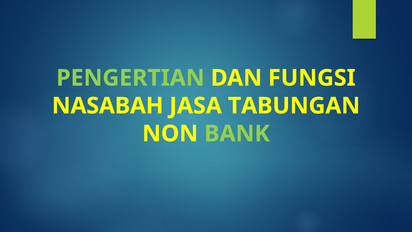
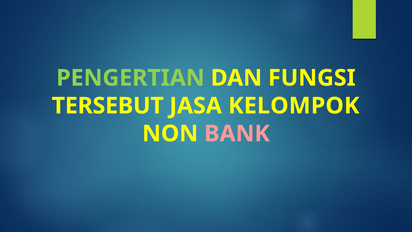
NASABAH: NASABAH -> TERSEBUT (108, 106)
TABUNGAN: TABUNGAN -> KELOMPOK (294, 106)
BANK colour: light green -> pink (237, 134)
